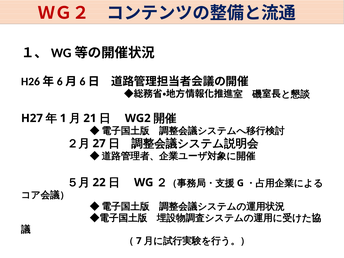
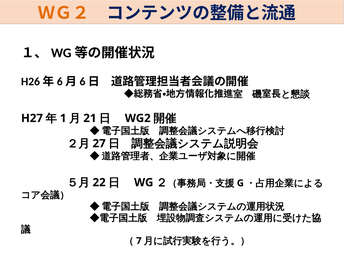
ＷＧ２ colour: red -> orange (64, 13)
